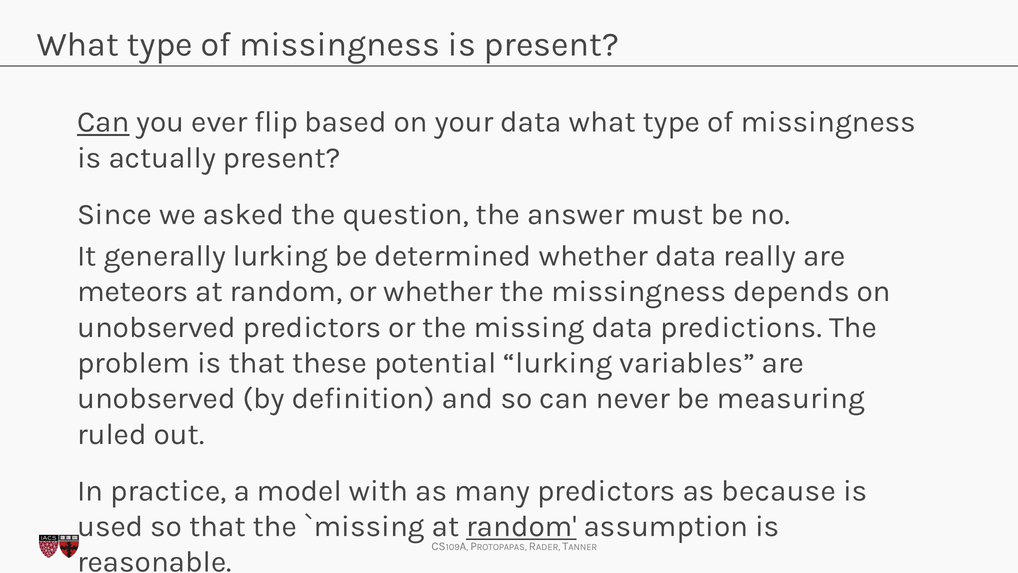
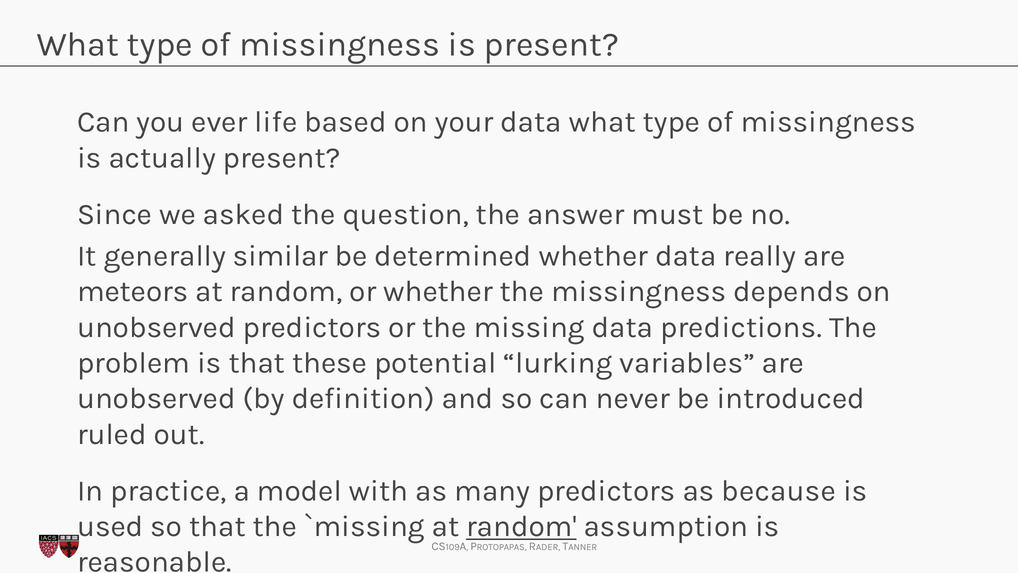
Can underline: present -> none (103, 122)
flip: flip -> life (276, 122)
generally lurking: lurking -> similar (280, 256)
measuring: measuring -> introduced (791, 398)
